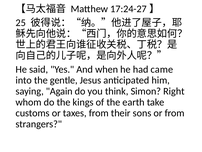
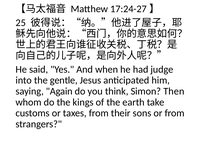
came: came -> judge (162, 69)
Right: Right -> Then (174, 91)
